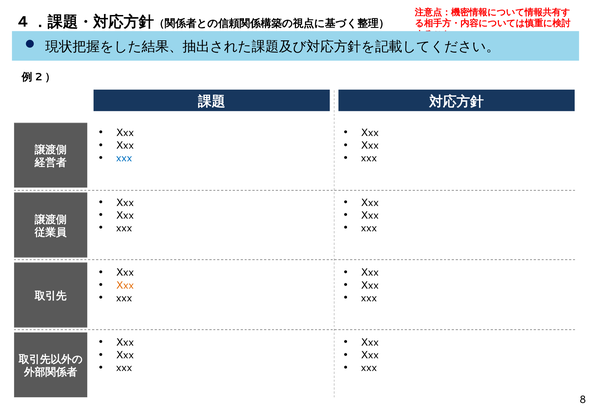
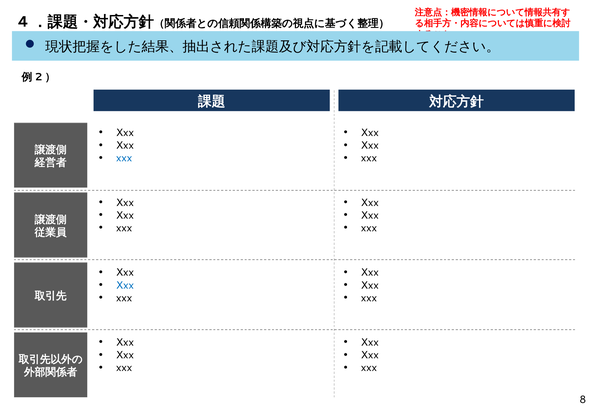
Xxx colour: orange -> blue (125, 285)
